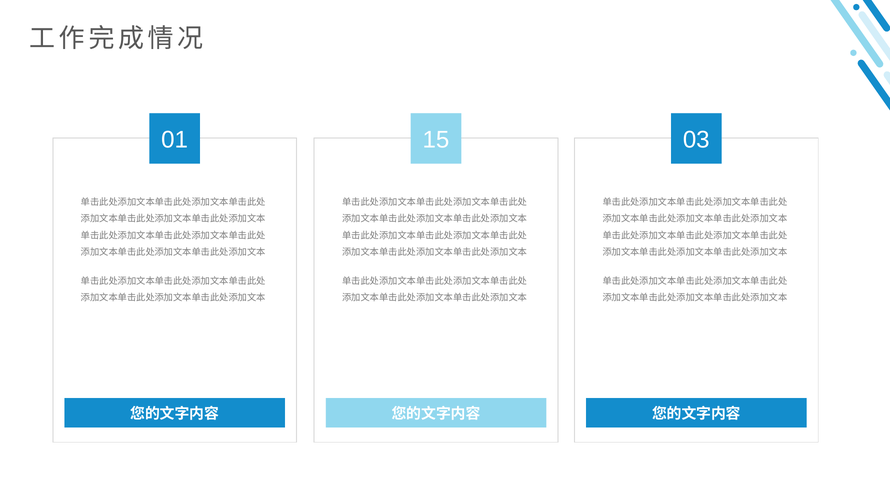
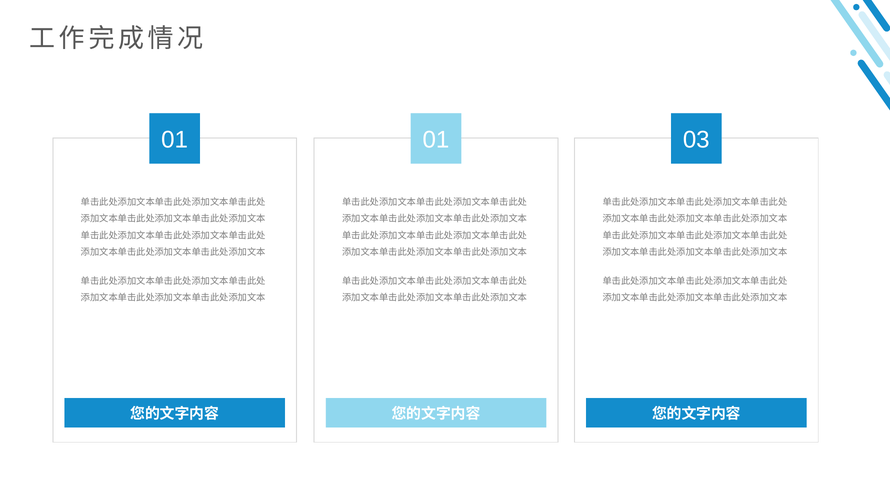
01 15: 15 -> 01 (436, 140)
